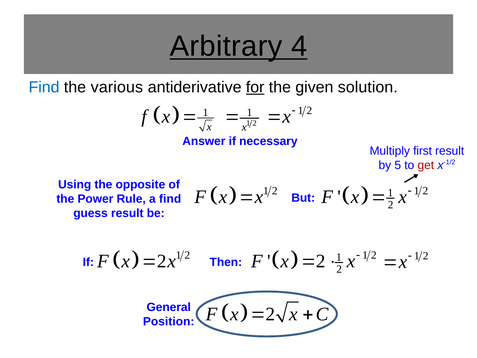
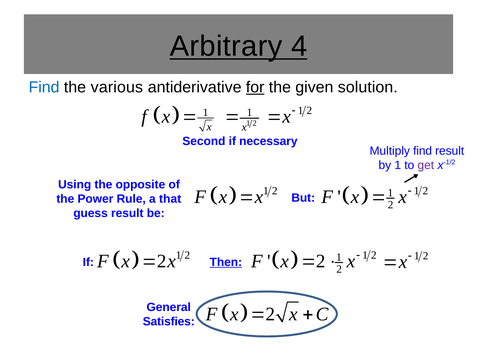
Answer: Answer -> Second (204, 141)
Multiply first: first -> find (423, 151)
by 5: 5 -> 1 (398, 165)
get colour: red -> purple (426, 165)
a find: find -> that (170, 199)
Then underline: none -> present (226, 262)
Position: Position -> Satisfies (169, 321)
